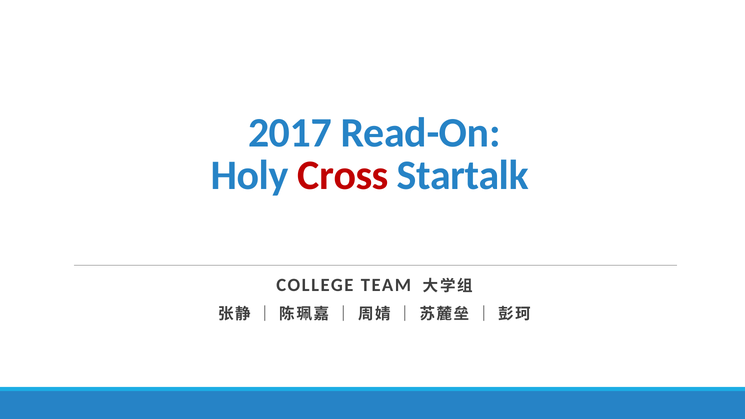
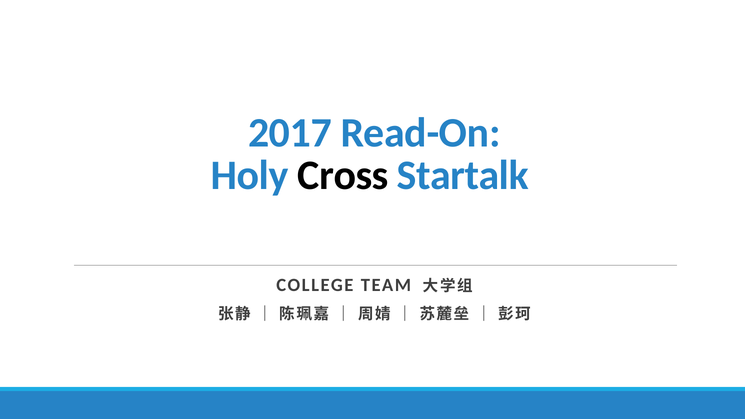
Cross colour: red -> black (343, 176)
